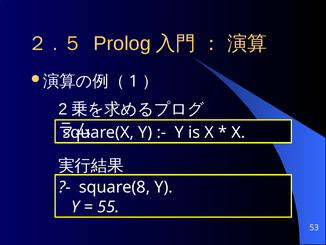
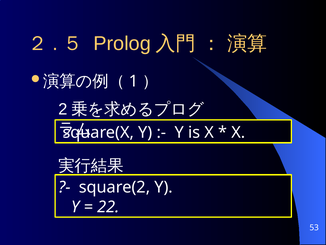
square(8: square(8 -> square(2 (115, 187)
55: 55 -> 22 (108, 206)
